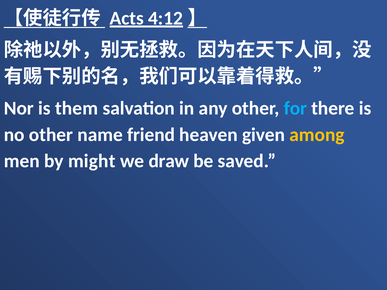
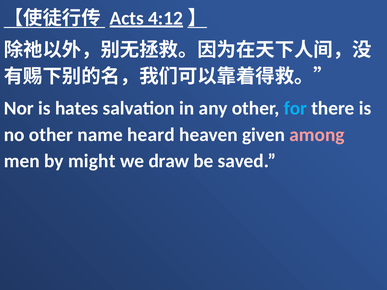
them: them -> hates (77, 108)
friend: friend -> heard (151, 135)
among colour: yellow -> pink (317, 135)
